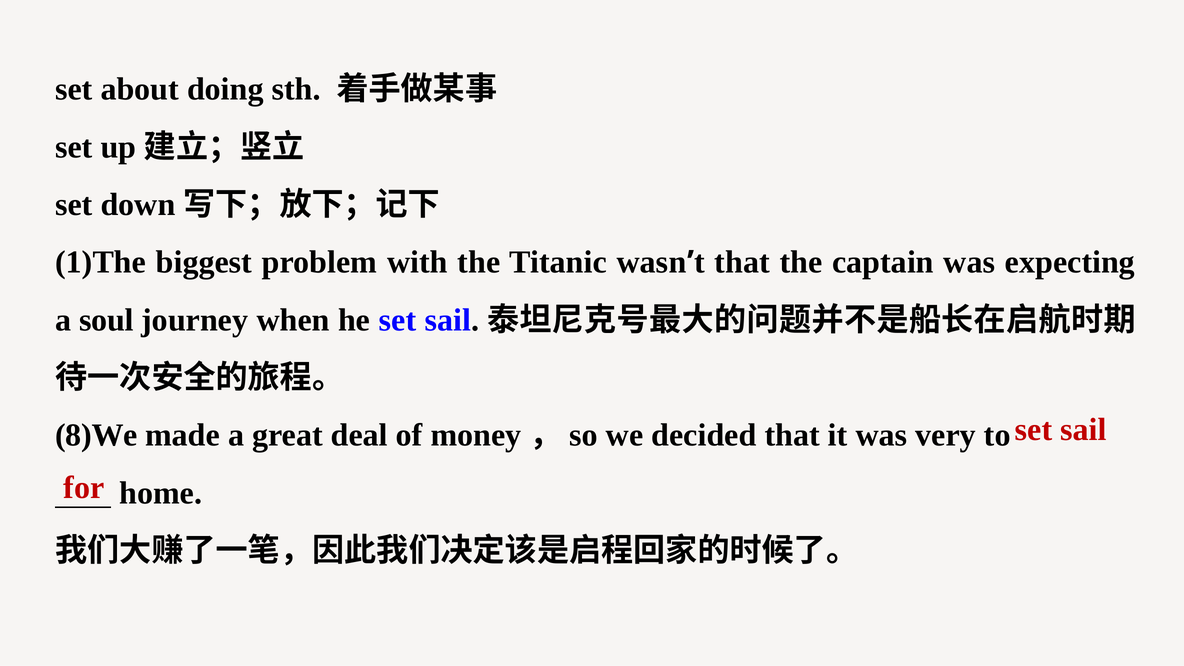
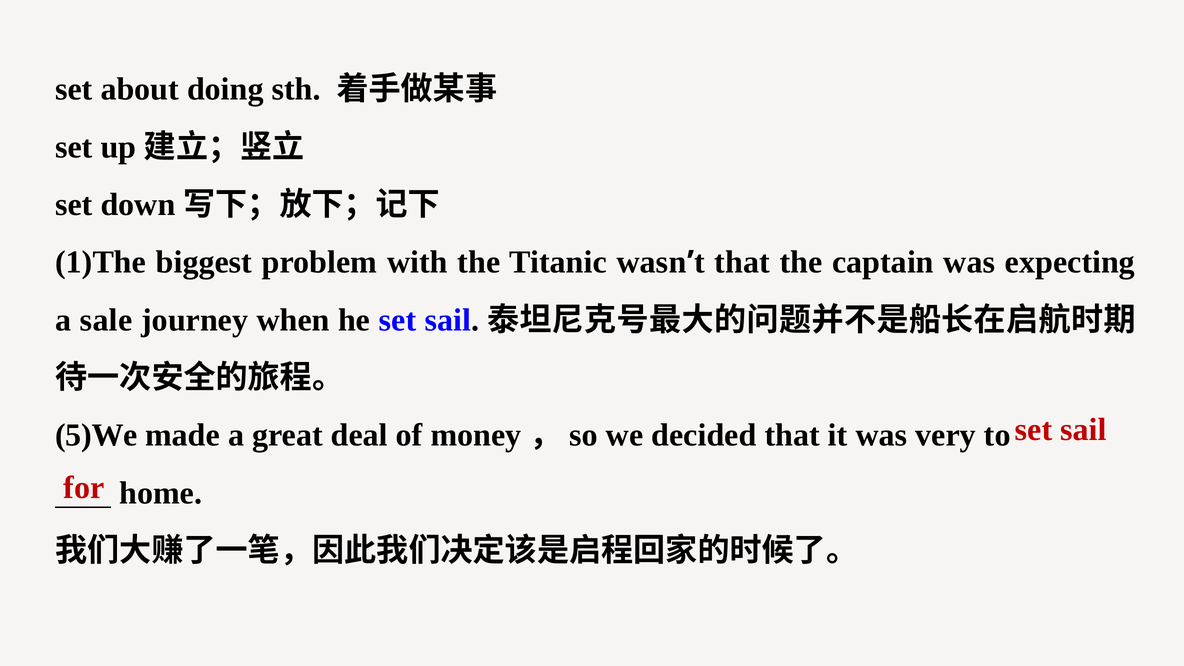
soul: soul -> sale (106, 320)
8)We: 8)We -> 5)We (96, 435)
